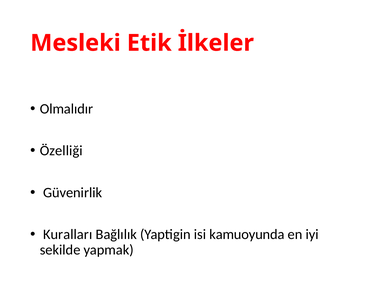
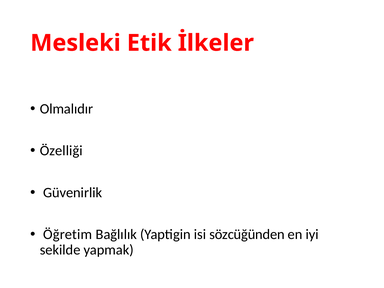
Kuralları: Kuralları -> Öğretim (68, 234)
kamuoyunda: kamuoyunda -> sözcüğünden (247, 234)
